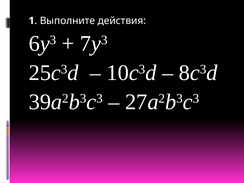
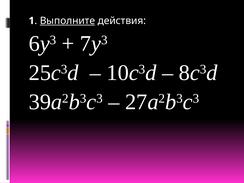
Выполните underline: none -> present (67, 21)
